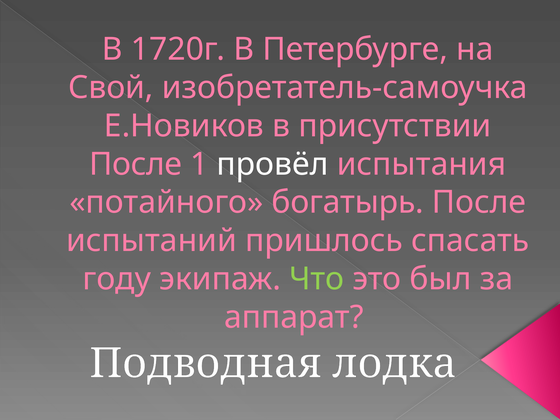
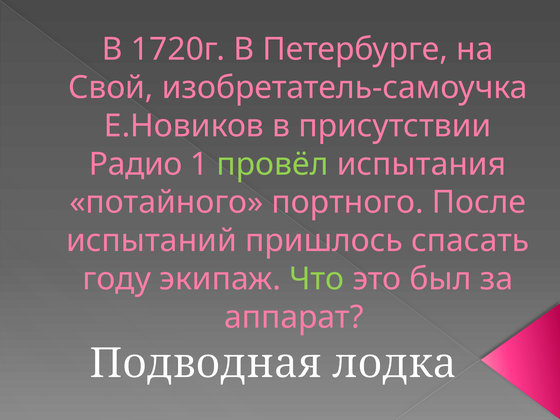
После: После -> Радио (136, 164)
провёл colour: white -> light green (273, 164)
богатырь: богатырь -> портного (348, 202)
